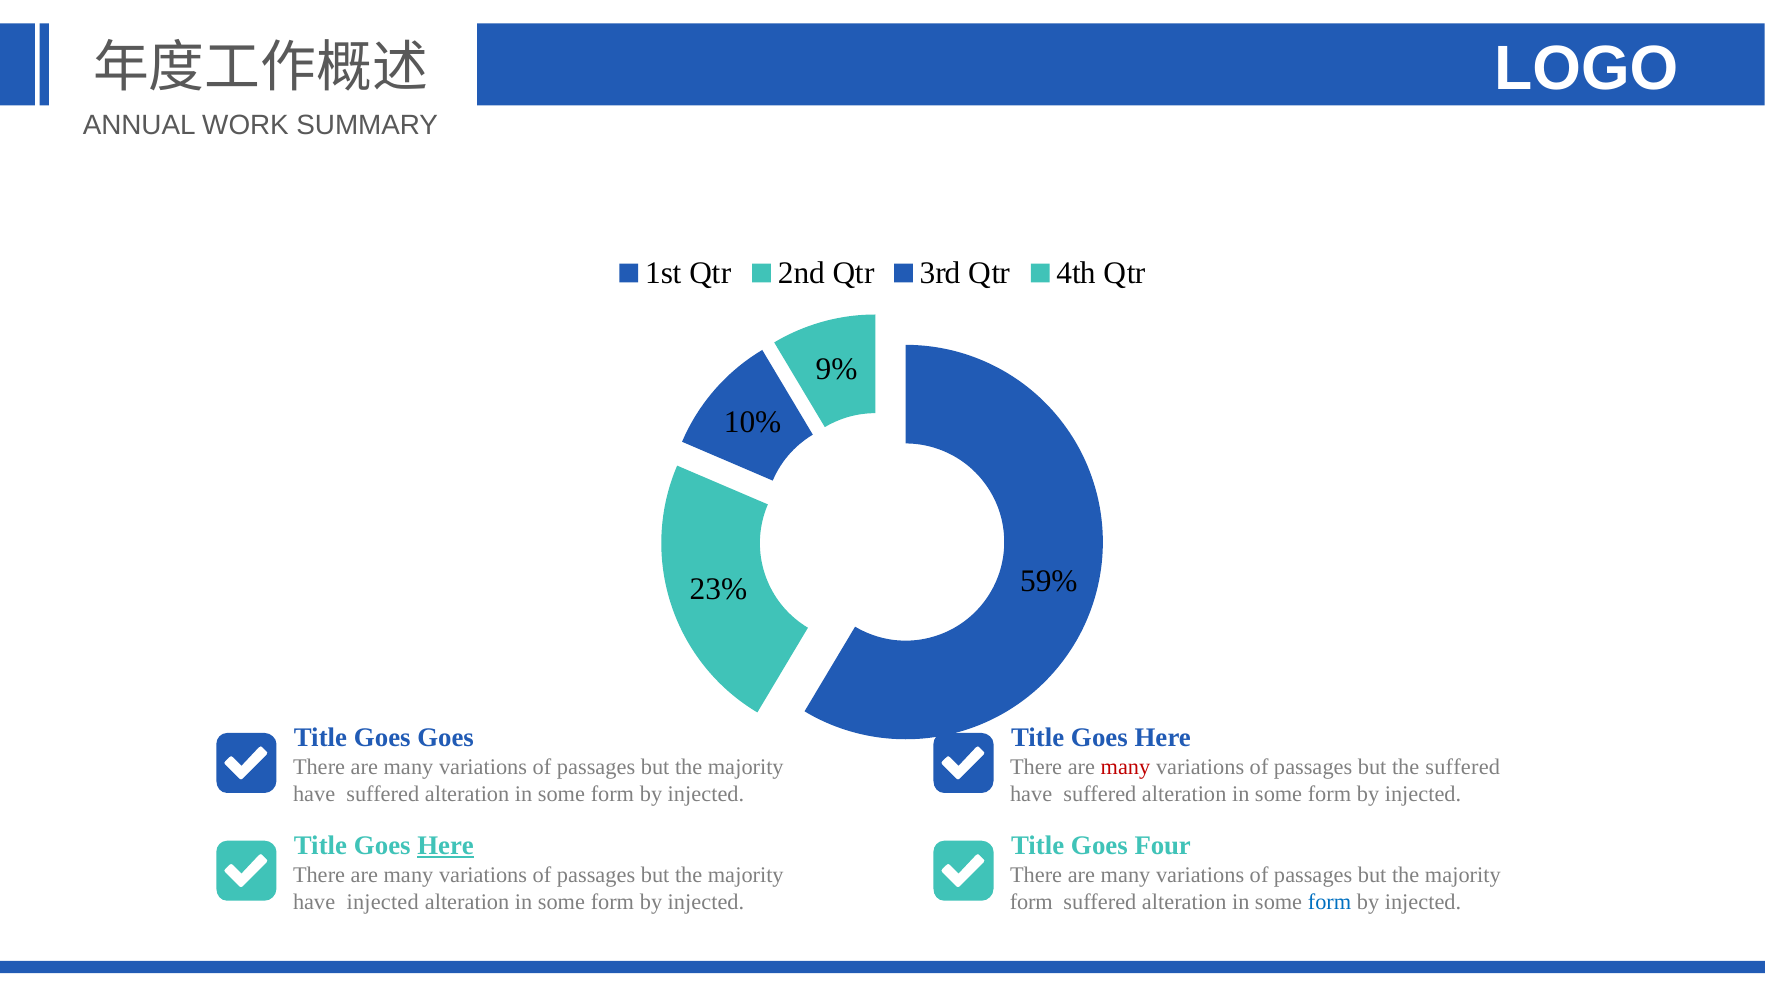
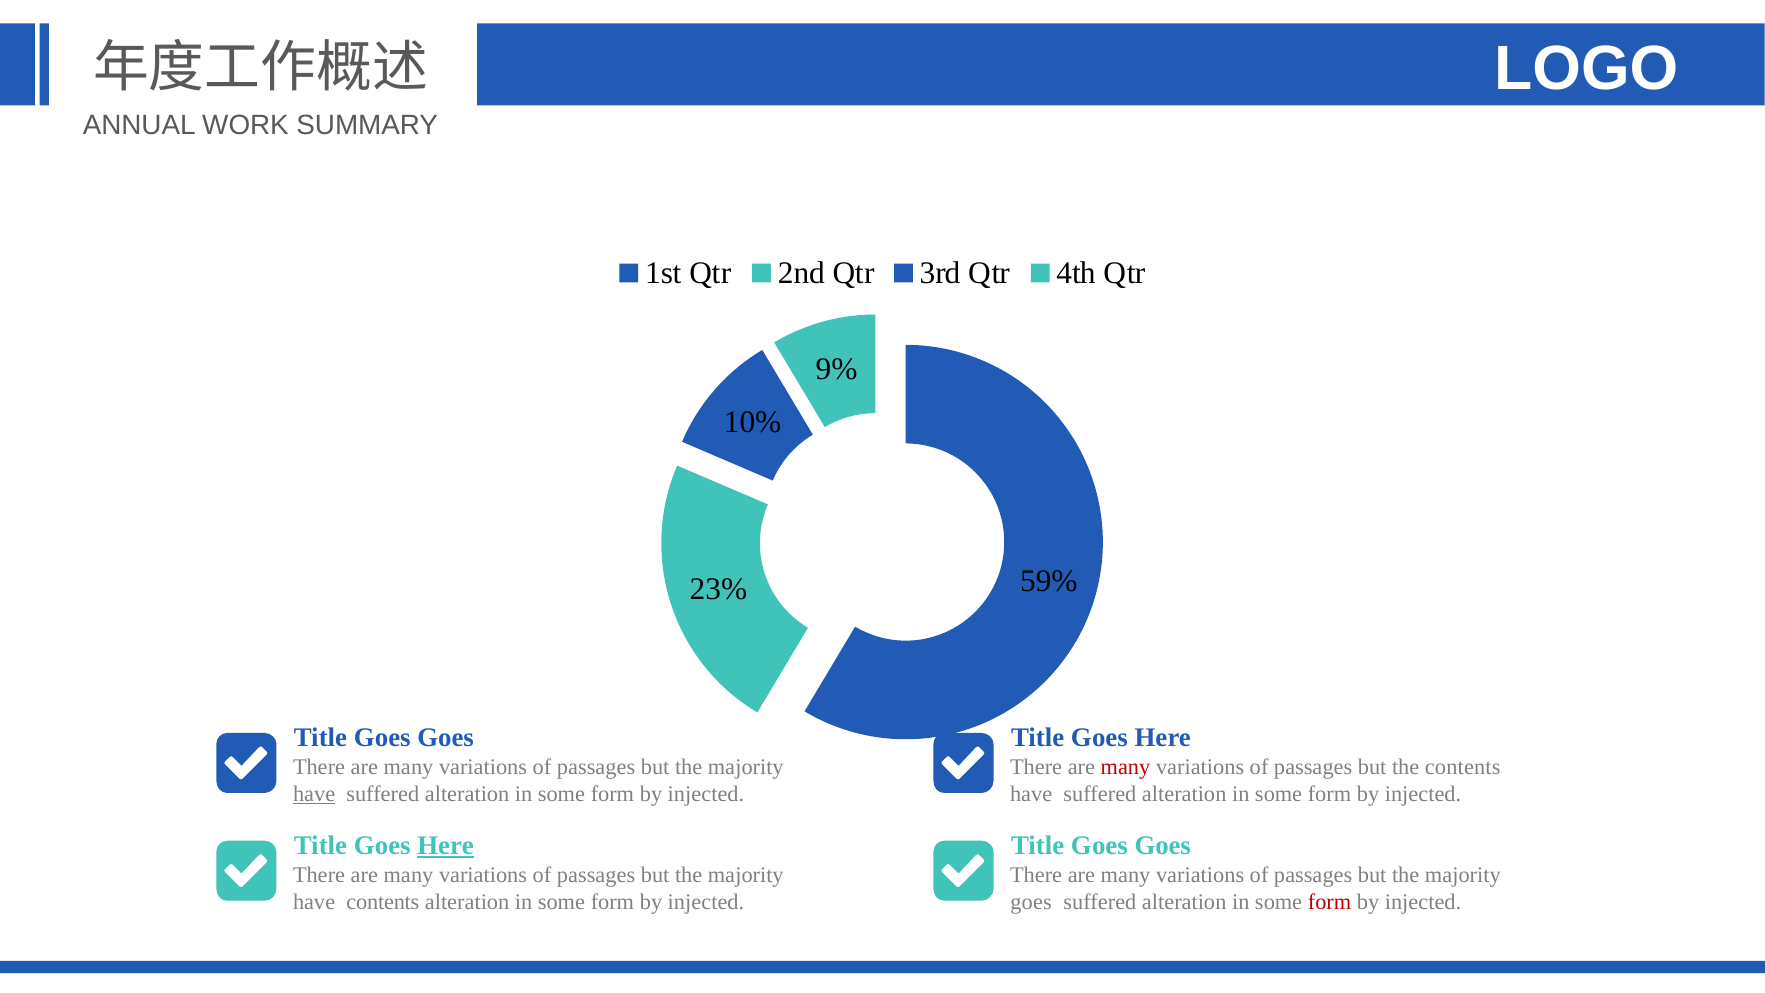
the suffered: suffered -> contents (1463, 767)
have underline: none -> present (314, 794)
Four: Four -> Goes (1163, 845)
have injected: injected -> contents (383, 901)
form: form -> goes (1031, 901)
form colour: blue -> red (1330, 901)
